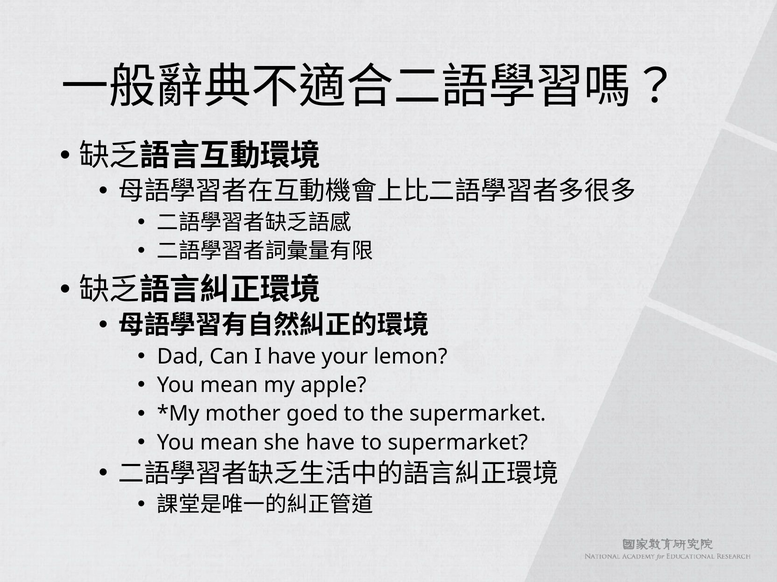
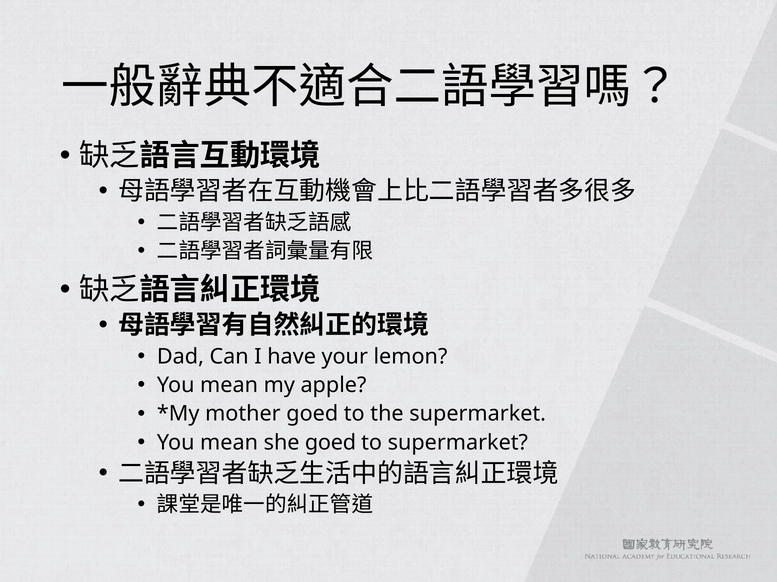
she have: have -> goed (330, 443)
